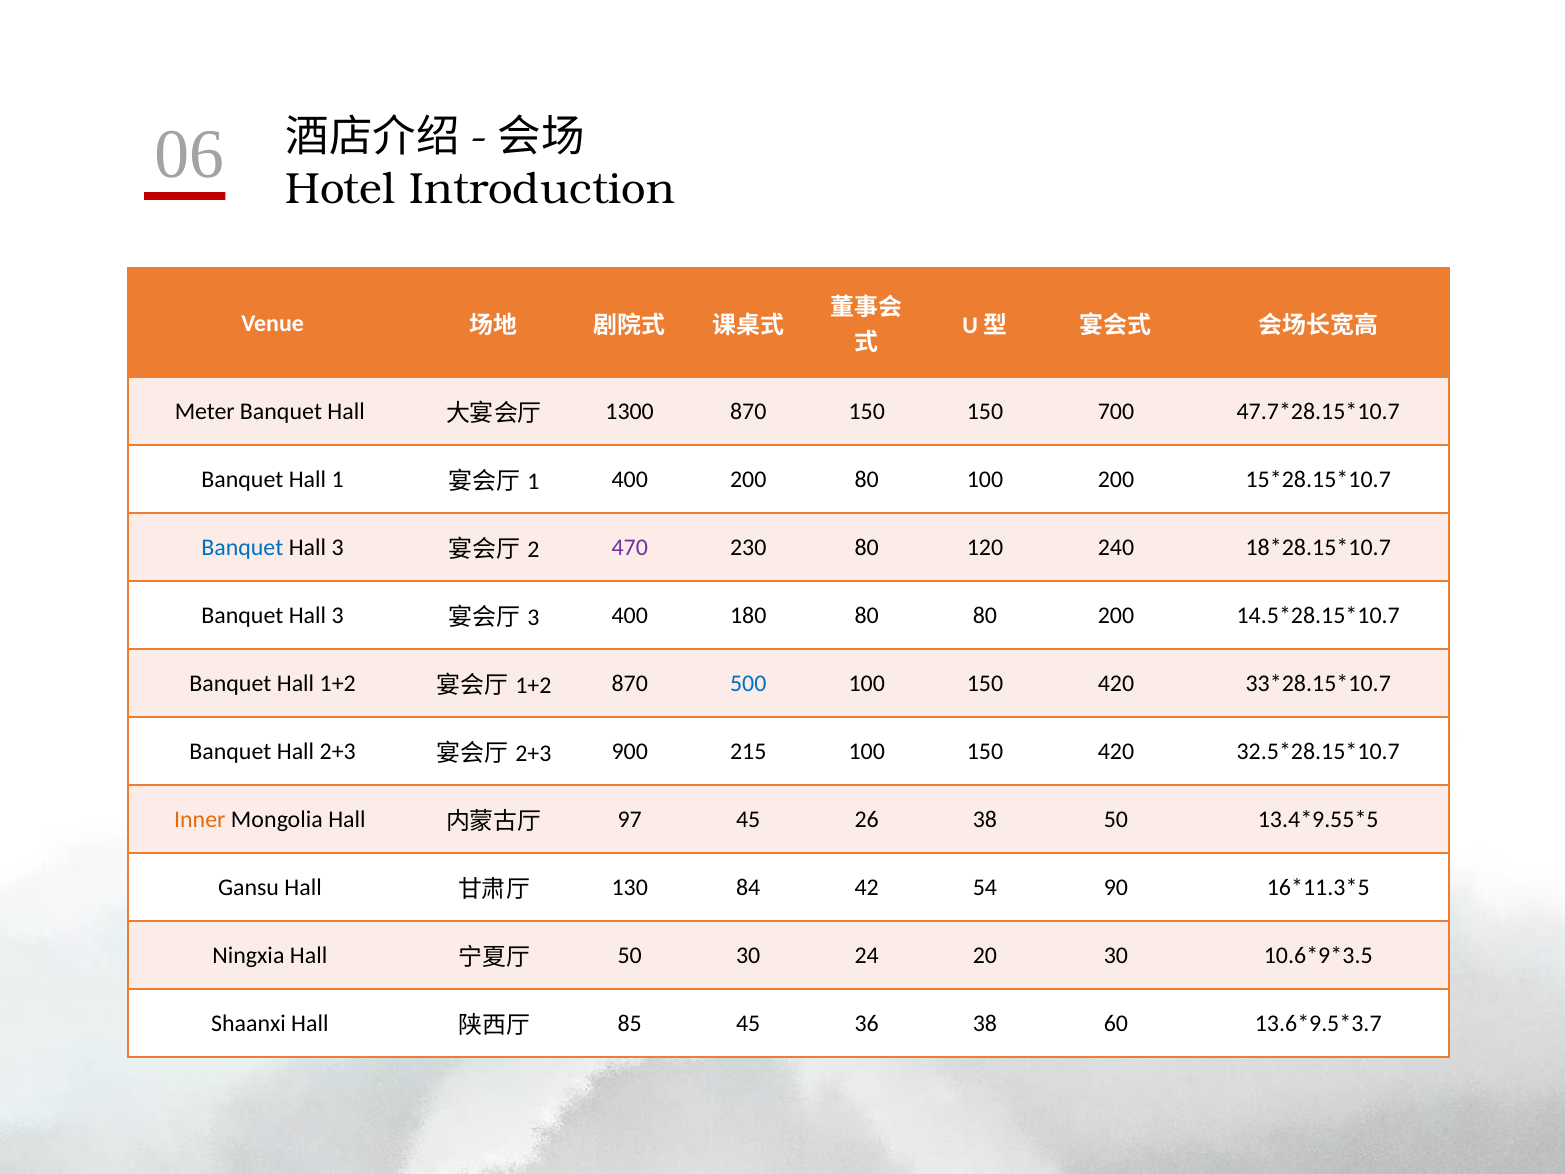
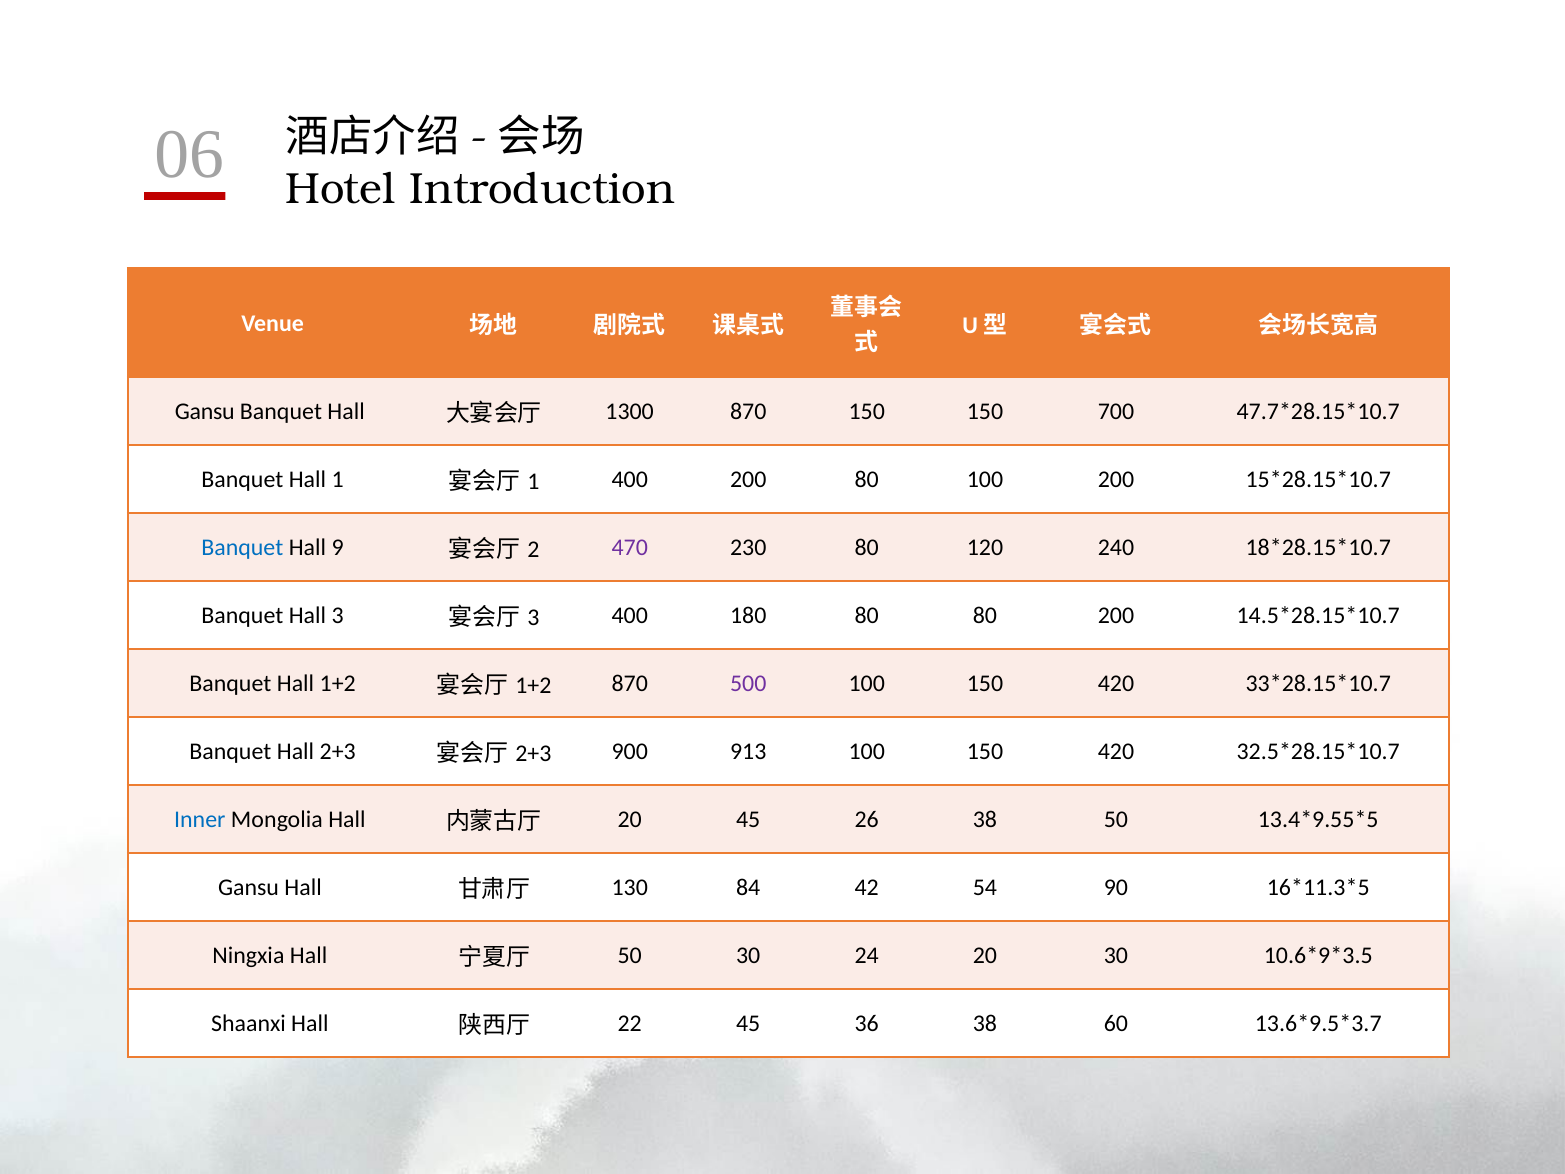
Meter: Meter -> Gansu (205, 411)
3: 3 -> 9 (338, 547)
500 colour: blue -> purple (748, 683)
215: 215 -> 913 (748, 751)
Inner colour: orange -> blue (200, 819)
97: 97 -> 20 (630, 819)
85: 85 -> 22 (630, 1023)
